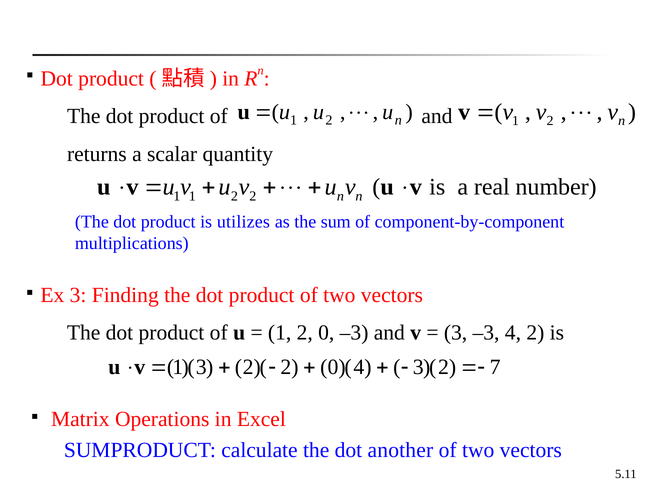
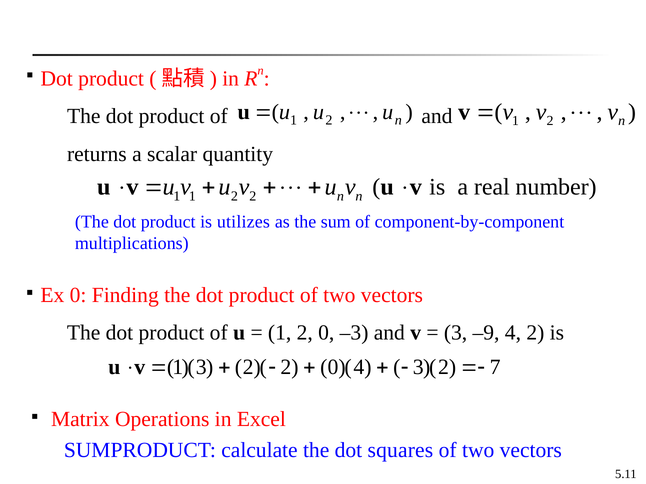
Ex 3: 3 -> 0 (78, 295)
3 –3: –3 -> –9 (486, 333)
another: another -> squares (400, 451)
